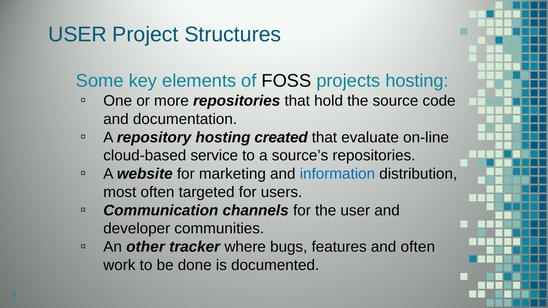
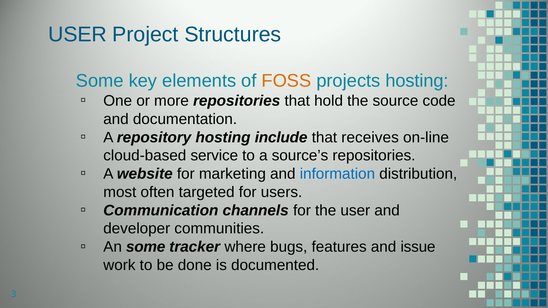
FOSS colour: black -> orange (286, 81)
created: created -> include (281, 137)
evaluate: evaluate -> receives (370, 137)
other: other -> some (146, 247)
and often: often -> issue (418, 247)
